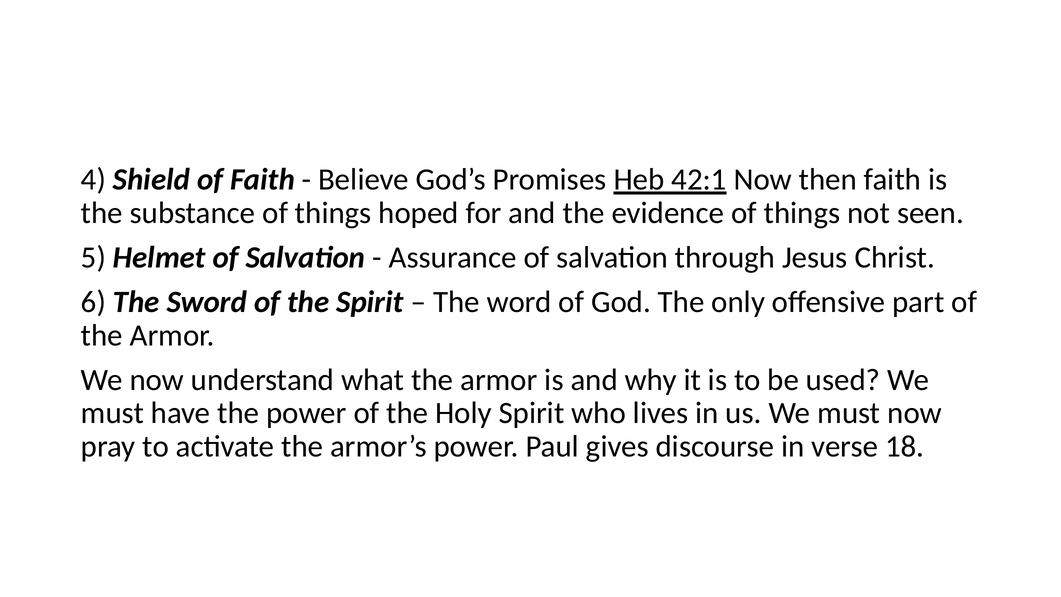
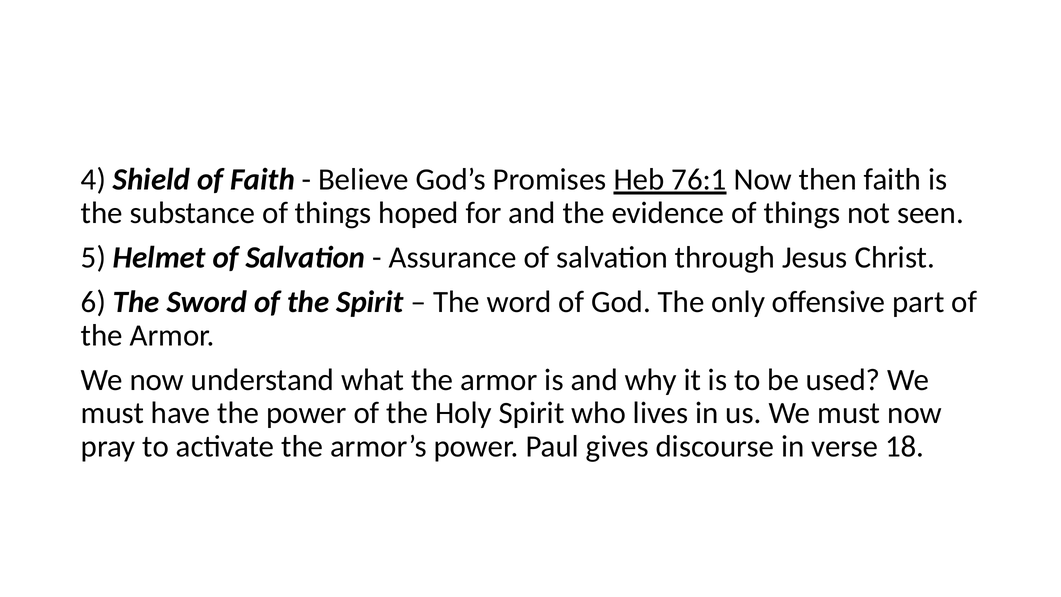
42:1: 42:1 -> 76:1 (699, 179)
